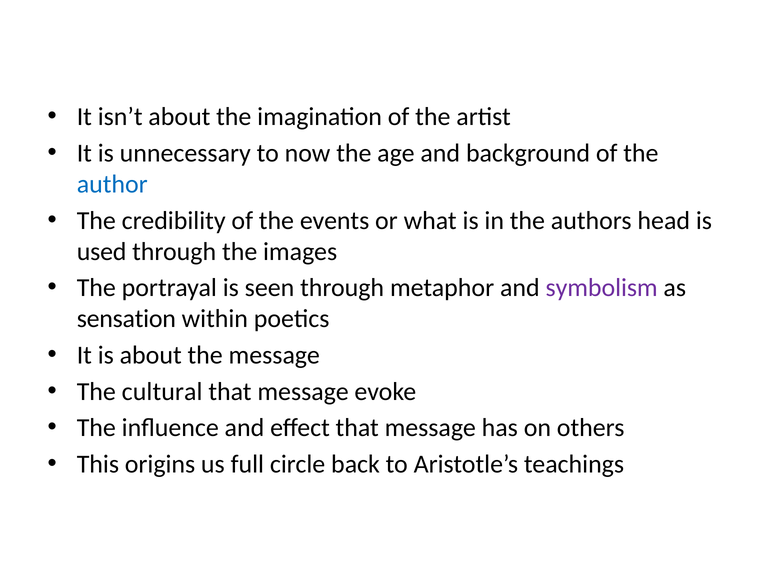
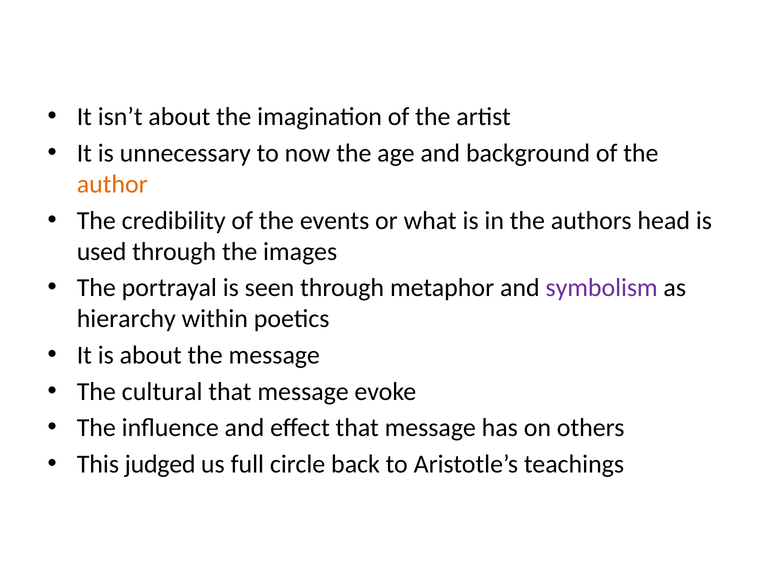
author colour: blue -> orange (112, 184)
sensation: sensation -> hierarchy (126, 319)
origins: origins -> judged (160, 464)
